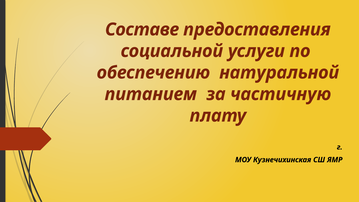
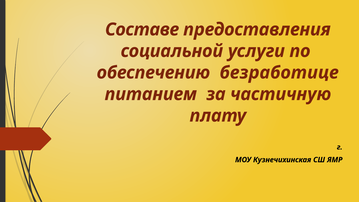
натуральной: натуральной -> безработице (279, 73)
